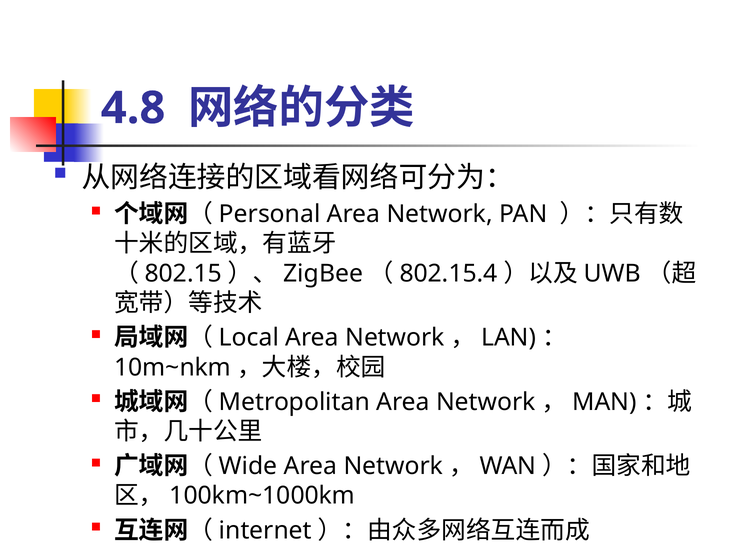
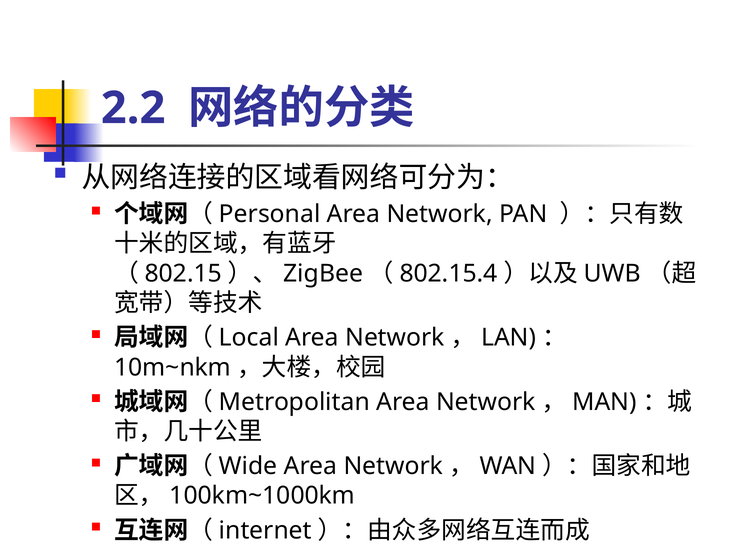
4.8: 4.8 -> 2.2 (133, 108)
